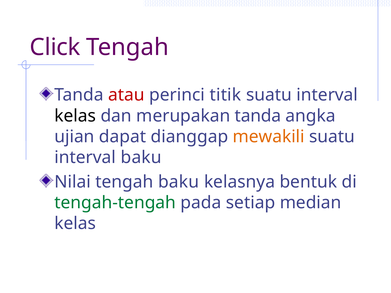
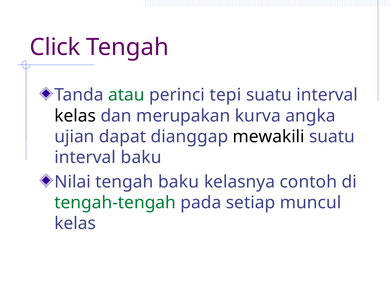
atau colour: red -> green (126, 95)
titik: titik -> tepi (225, 95)
merupakan tanda: tanda -> kurva (258, 116)
mewakili colour: orange -> black (269, 137)
bentuk: bentuk -> contoh (308, 182)
median: median -> muncul (311, 203)
